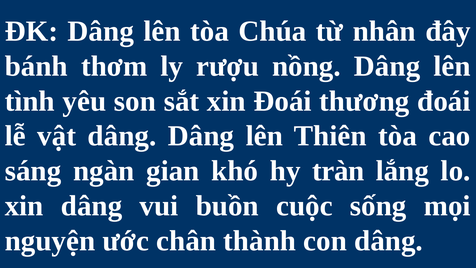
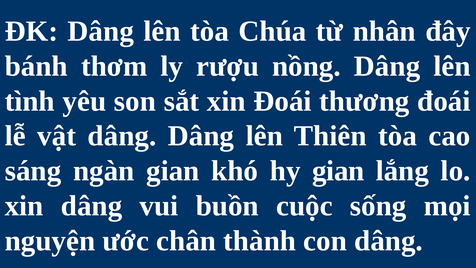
hy tràn: tràn -> gian (338, 171)
